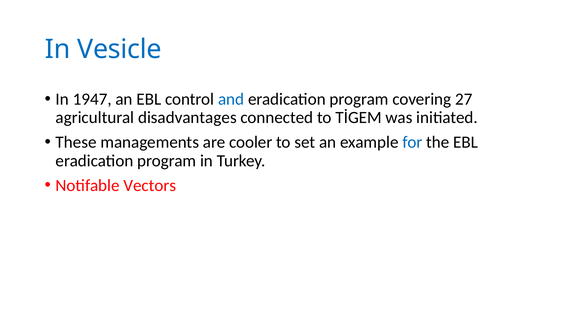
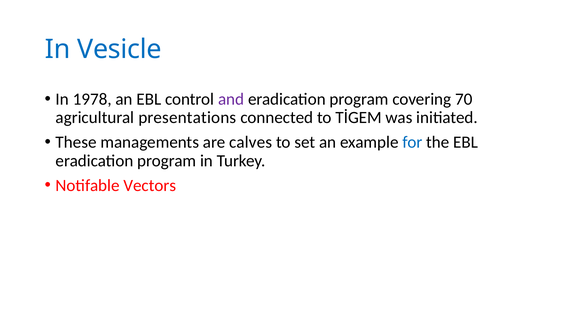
1947: 1947 -> 1978 (92, 99)
and colour: blue -> purple (231, 99)
27: 27 -> 70 (464, 99)
disadvantages: disadvantages -> presentations (187, 118)
cooler: cooler -> calves (251, 142)
